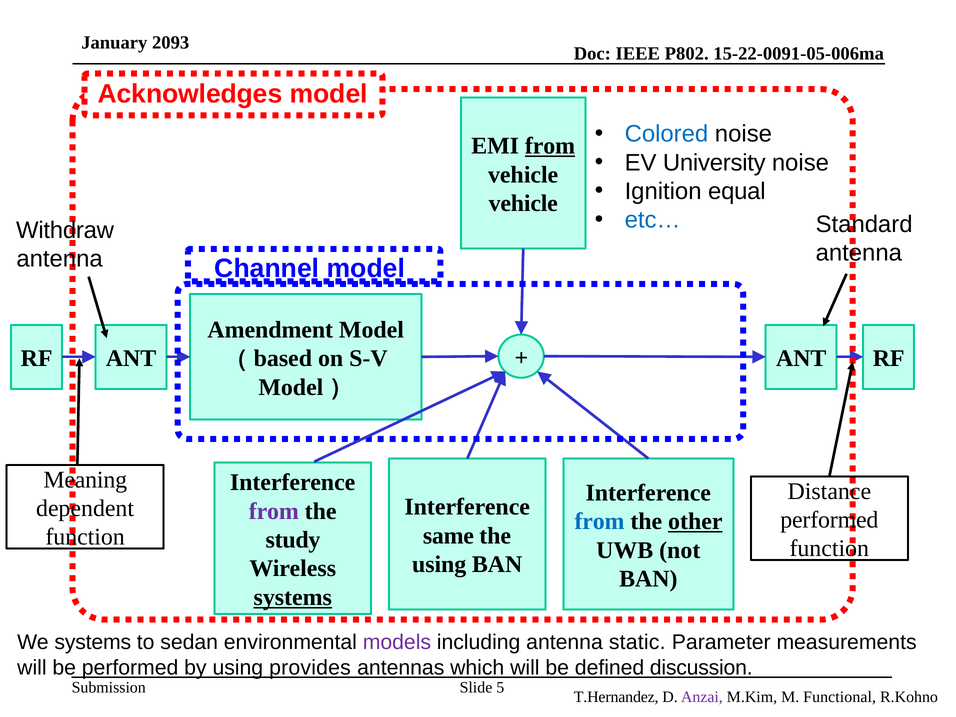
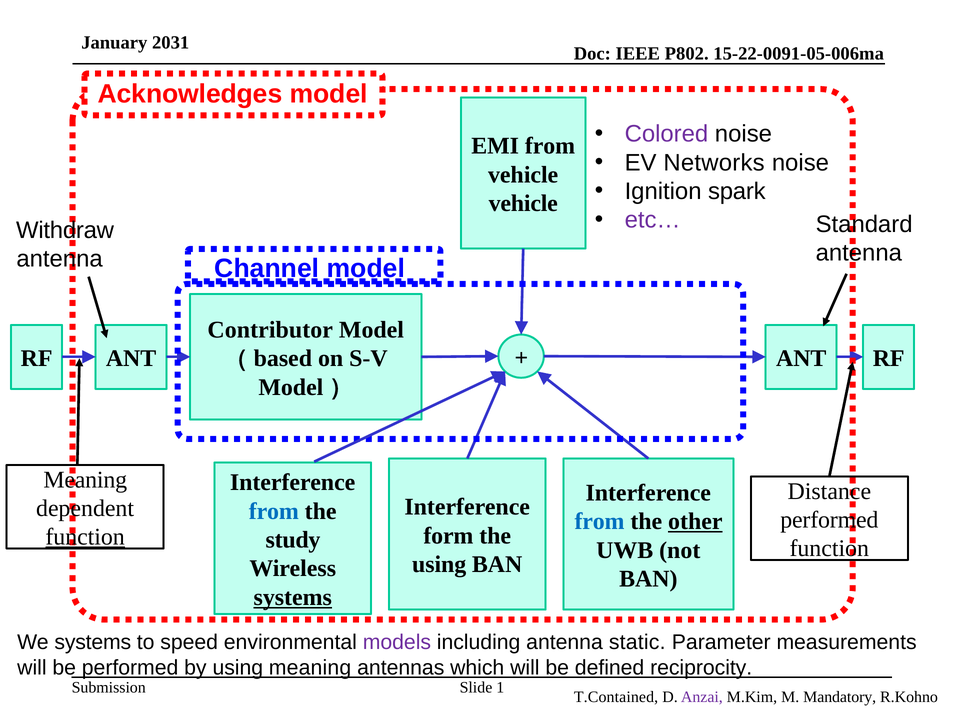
2093: 2093 -> 2031 (171, 43)
Colored colour: blue -> purple (666, 134)
from underline: present -> none (550, 146)
University: University -> Networks (714, 163)
equal: equal -> spark (737, 191)
etc… colour: blue -> purple (653, 220)
Amendment: Amendment -> Contributor (270, 330)
from colour: purple -> blue (274, 511)
same: same -> form (448, 536)
function underline: none -> present (85, 537)
sedan: sedan -> speed (189, 642)
using provides: provides -> meaning (310, 668)
discussion: discussion -> reciprocity (701, 668)
5: 5 -> 1 (500, 688)
T.Hernandez: T.Hernandez -> T.Contained (616, 697)
Functional: Functional -> Mandatory (840, 697)
